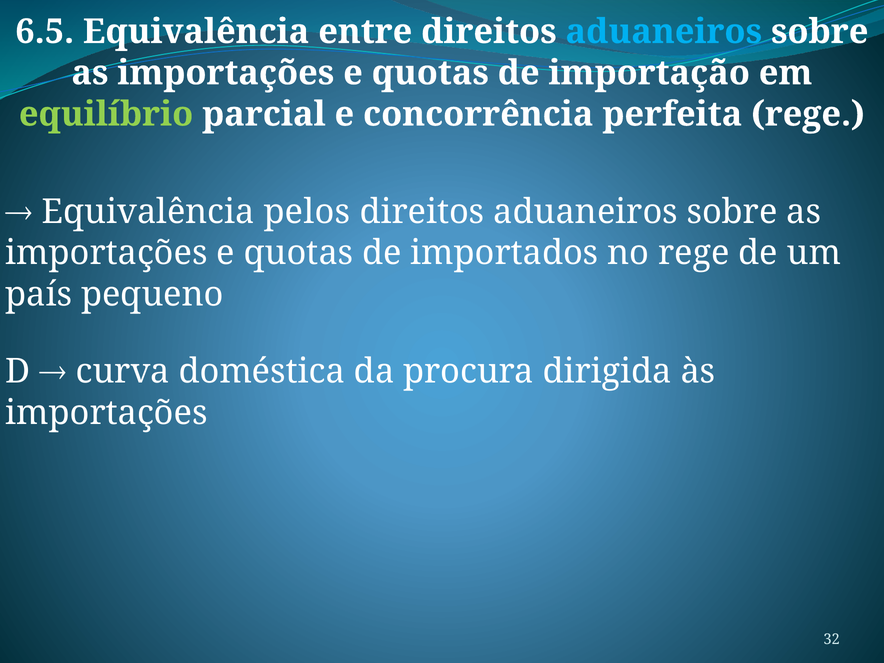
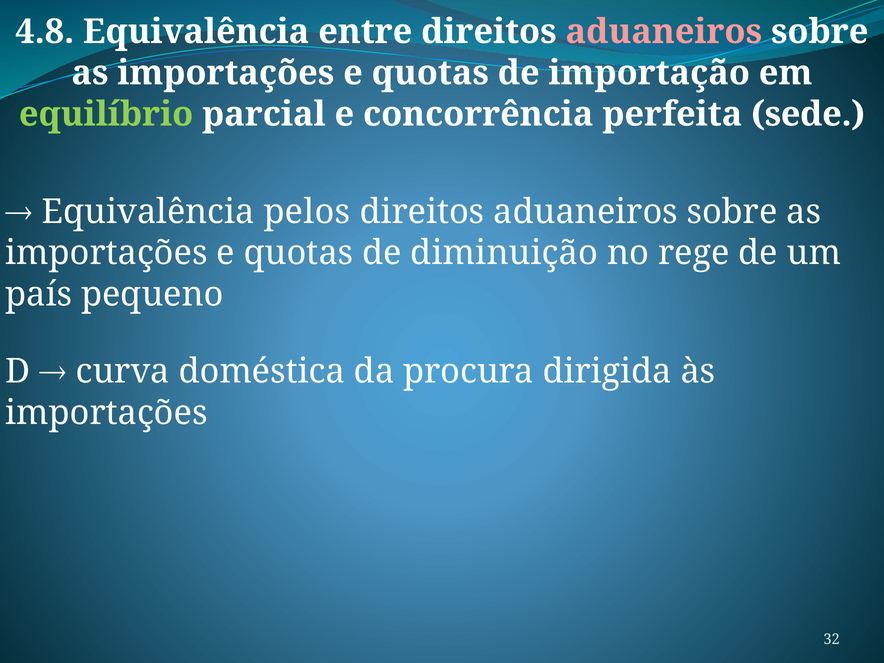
6.5: 6.5 -> 4.8 (45, 32)
aduaneiros colour: light blue -> pink (664, 32)
perfeita rege: rege -> sede (808, 114)
importados: importados -> diminuição (504, 253)
